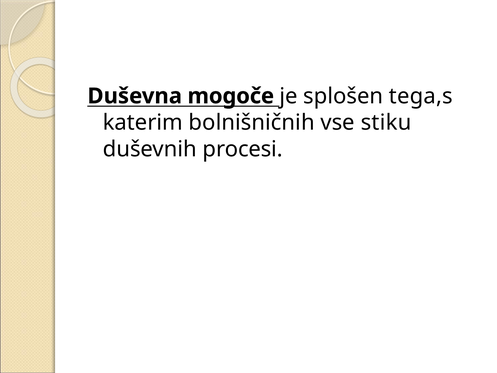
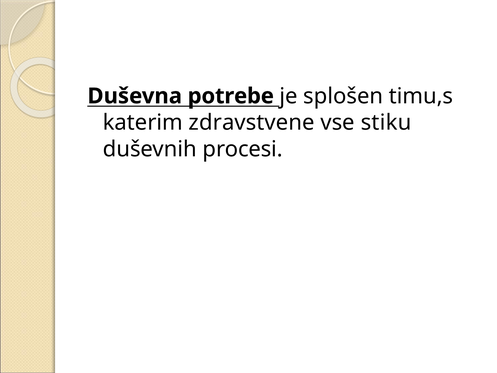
mogoče: mogoče -> potrebe (231, 96)
tega,s: tega,s -> timu,s (421, 96)
bolnišničnih: bolnišničnih -> zdravstvene (252, 122)
